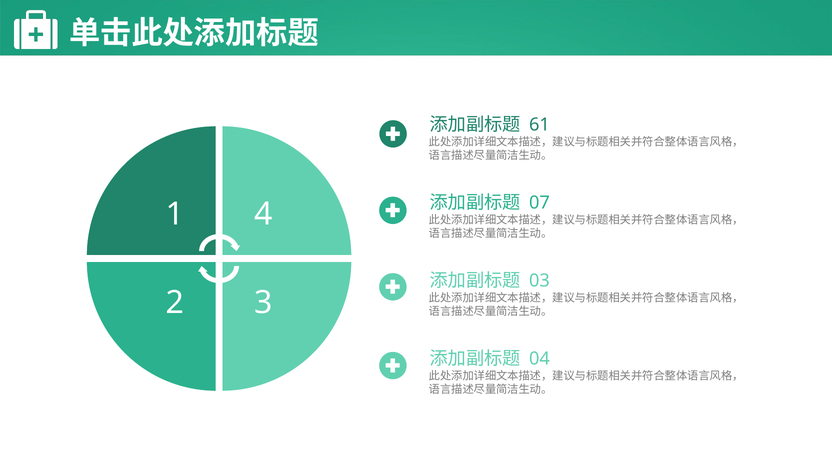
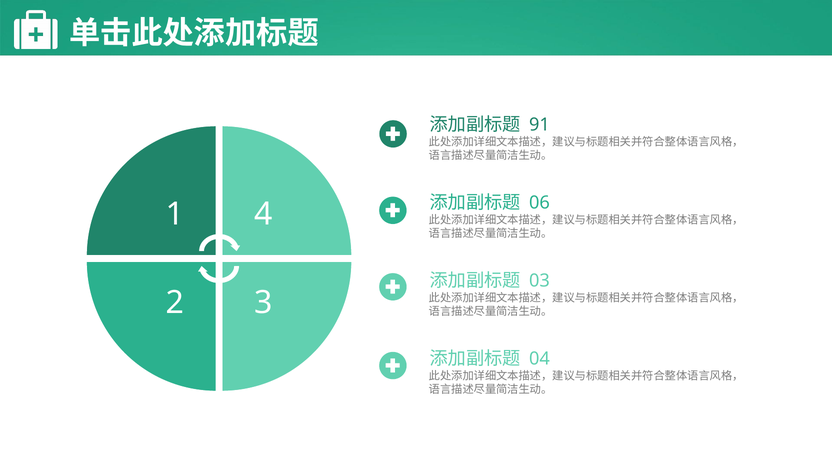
61: 61 -> 91 (539, 125)
07: 07 -> 06 (539, 203)
